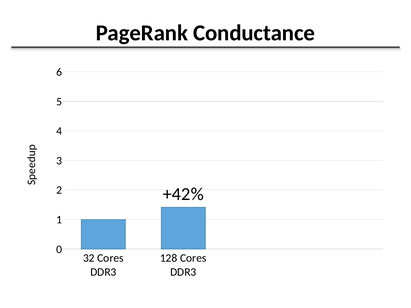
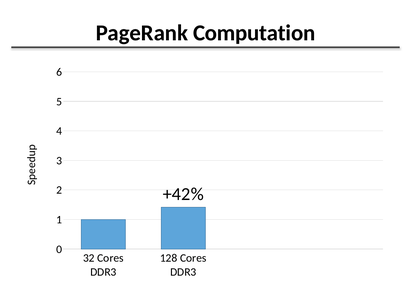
Conductance: Conductance -> Computation (254, 33)
